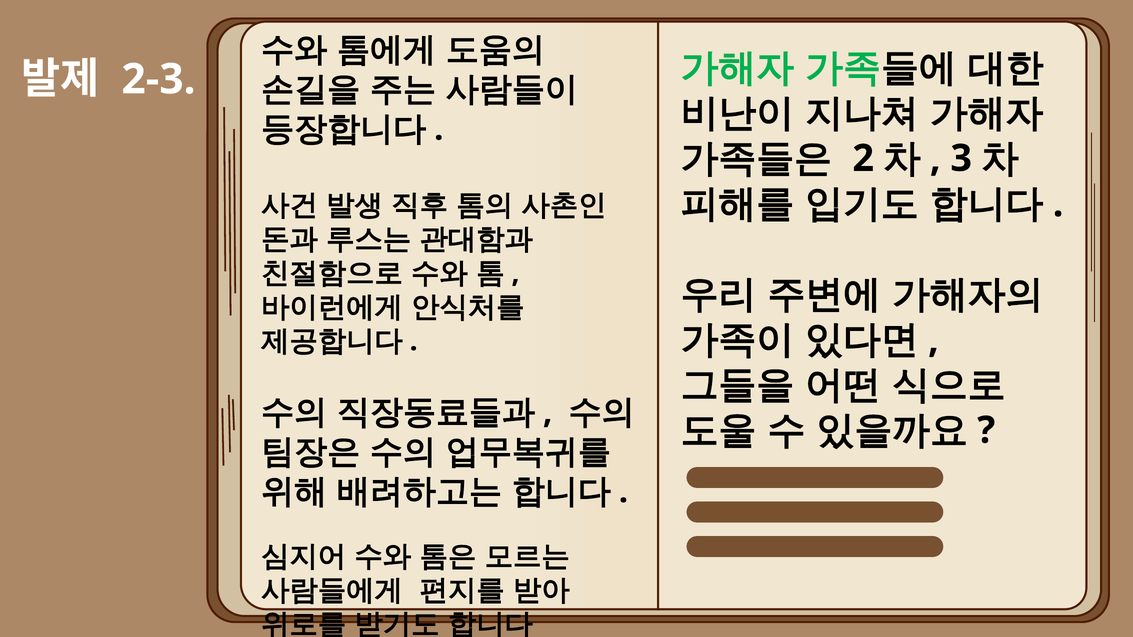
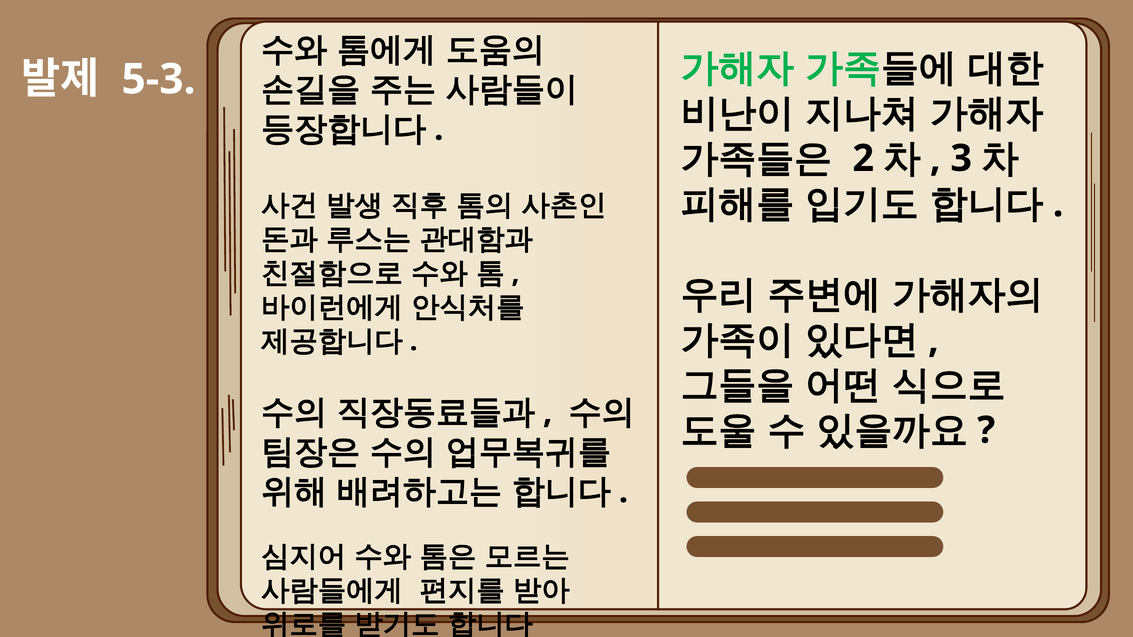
2-3: 2-3 -> 5-3 (159, 79)
